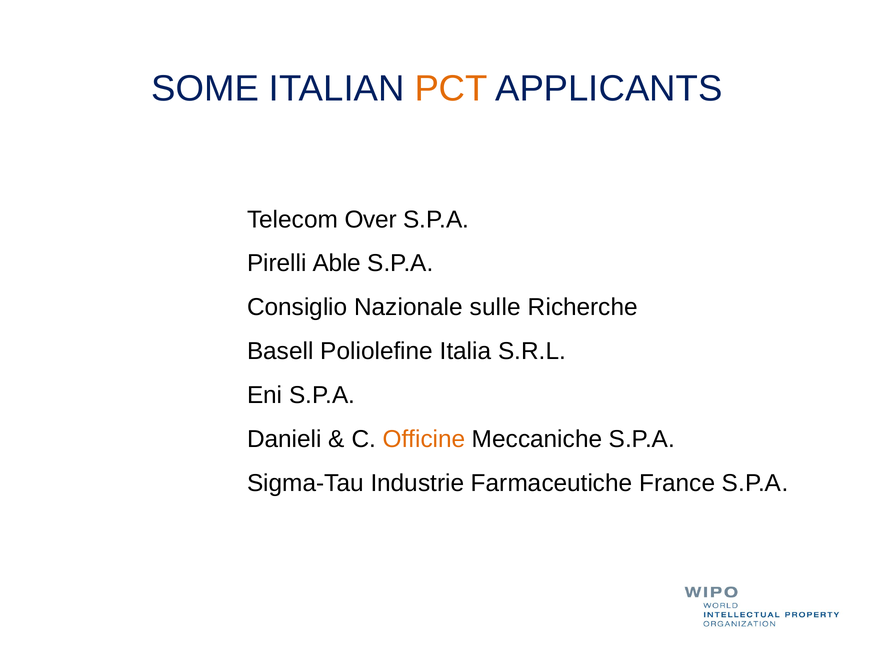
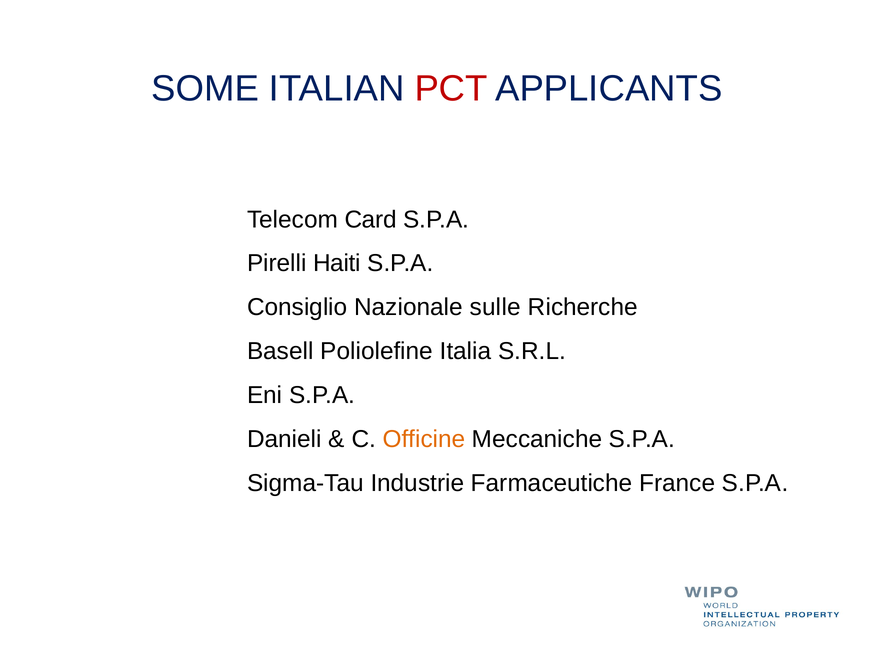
PCT colour: orange -> red (451, 89)
Over: Over -> Card (371, 219)
Able: Able -> Haiti (337, 263)
